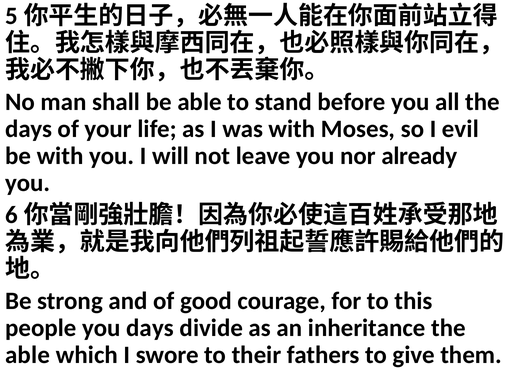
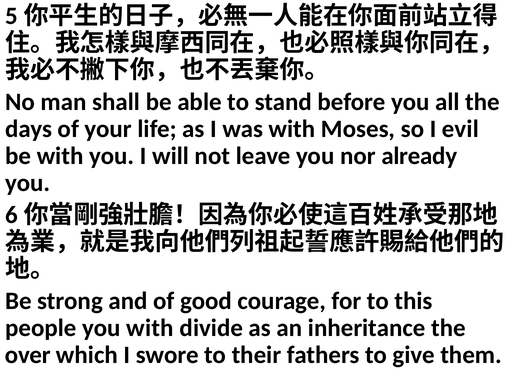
you days: days -> with (150, 328)
able: able -> over (28, 355)
